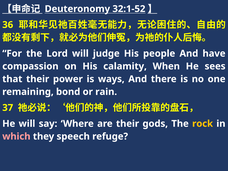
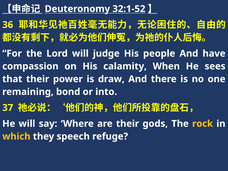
ways: ways -> draw (111, 79)
rain: rain -> into (106, 92)
which colour: pink -> yellow (16, 136)
